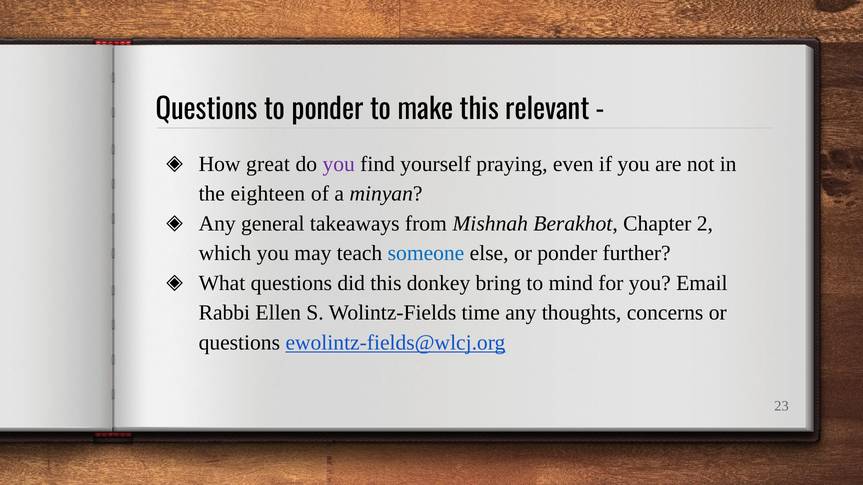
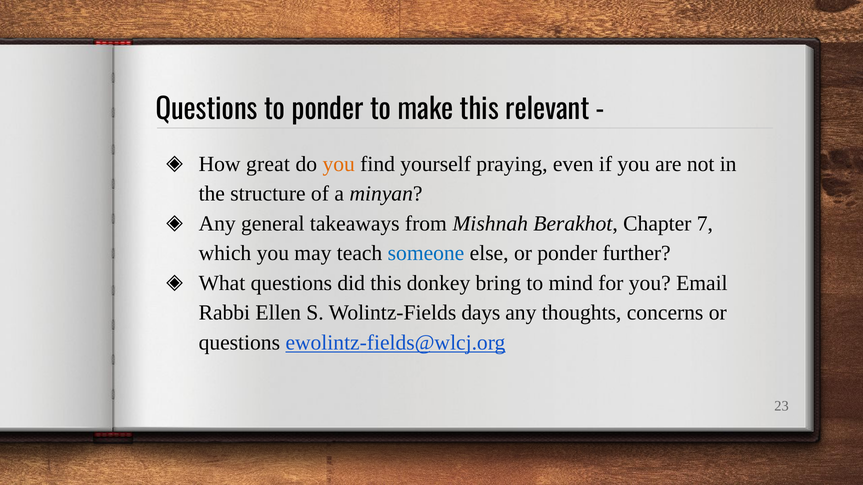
you colour: purple -> orange (339, 164)
eighteen: eighteen -> structure (268, 194)
2: 2 -> 7 (705, 224)
time: time -> days (481, 313)
